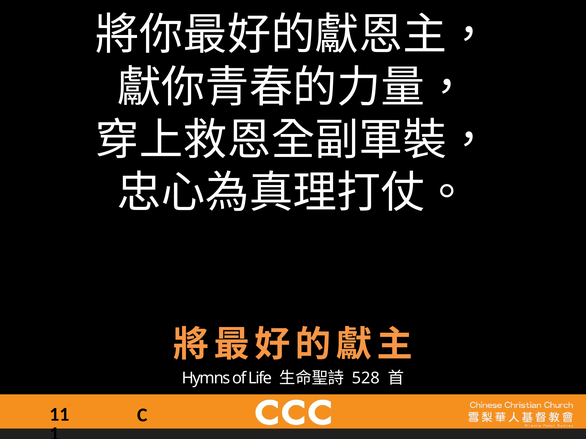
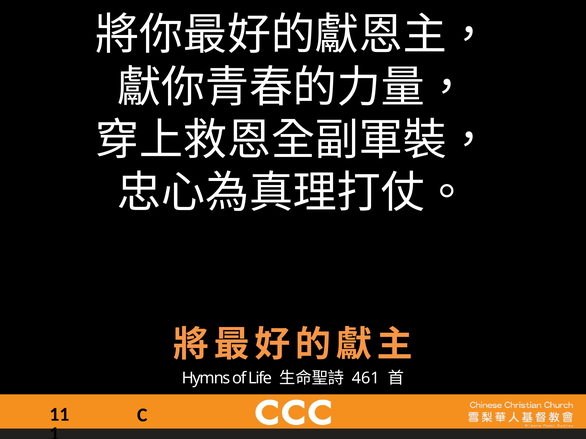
528: 528 -> 461 (366, 379)
